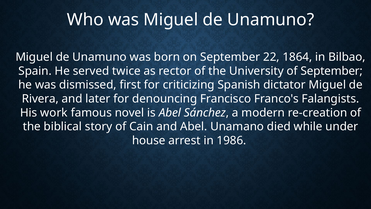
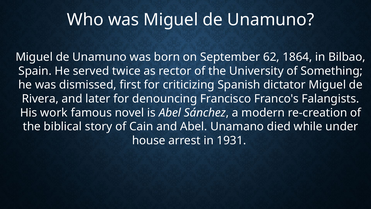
22: 22 -> 62 (271, 57)
of September: September -> Something (332, 71)
1986: 1986 -> 1931 (231, 140)
